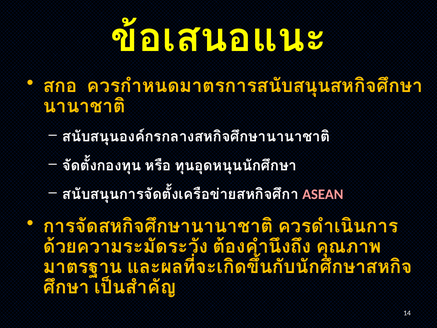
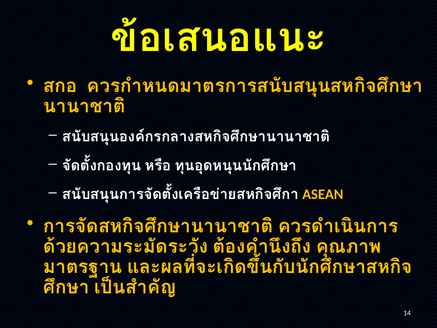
ASEAN colour: pink -> yellow (323, 194)
